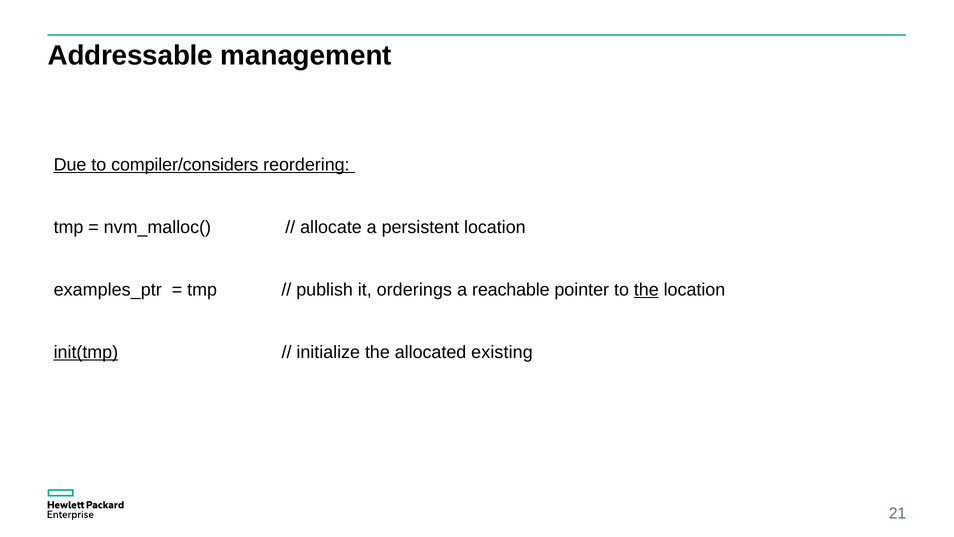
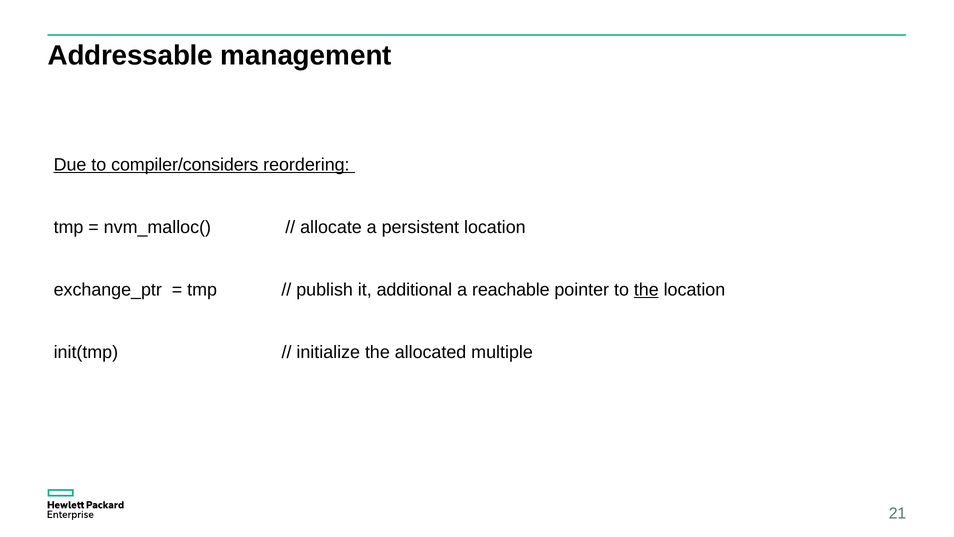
examples_ptr: examples_ptr -> exchange_ptr (108, 289)
orderings: orderings -> additional (414, 289)
init(tmp underline: present -> none (86, 352)
existing: existing -> multiple (502, 352)
